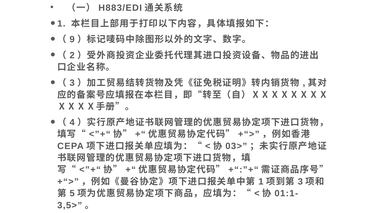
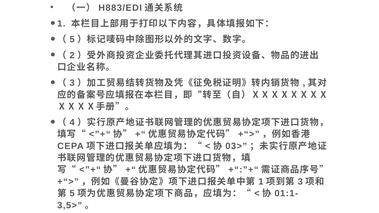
9: 9 -> 5 (72, 40)
